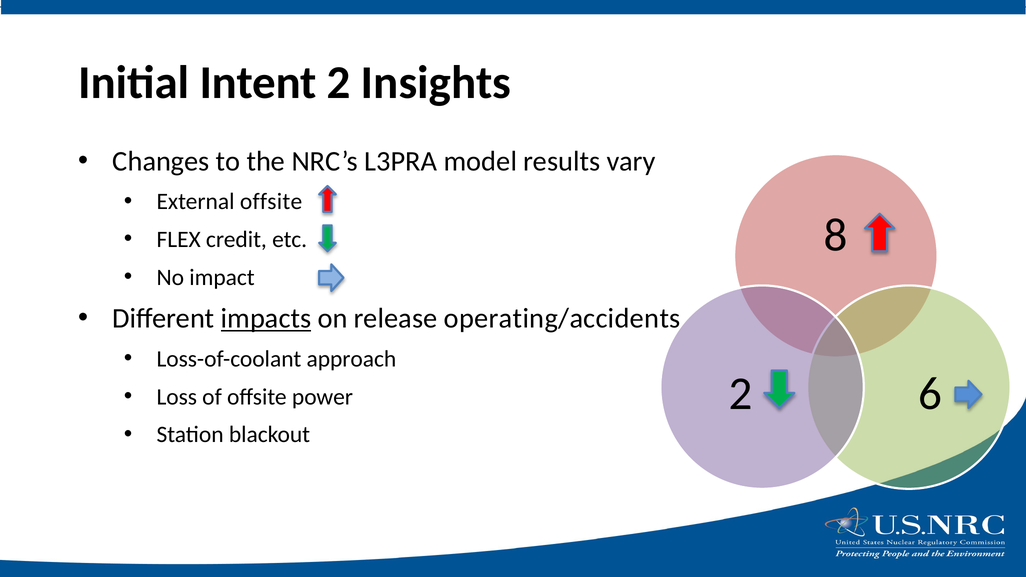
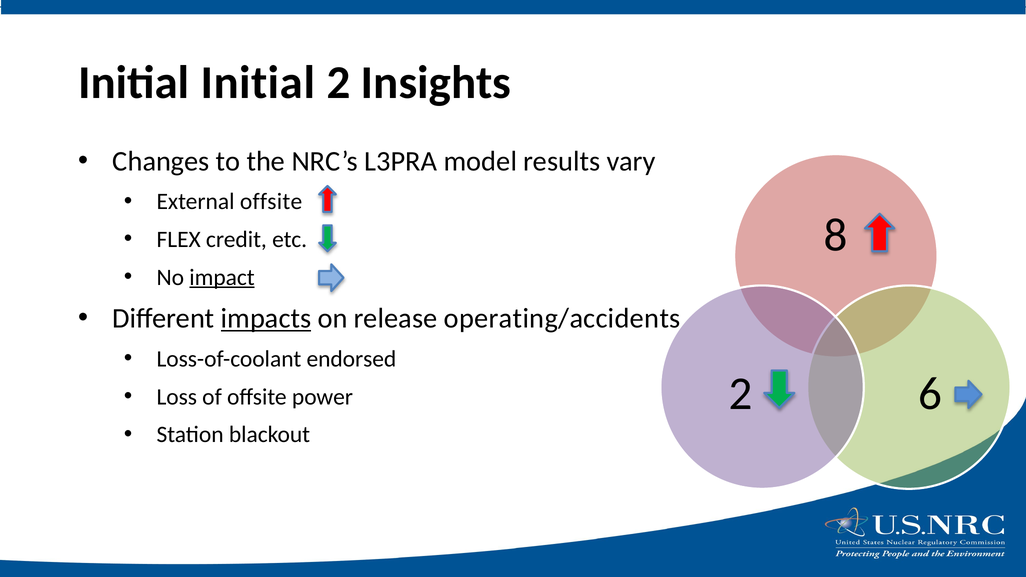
Initial Intent: Intent -> Initial (258, 83)
impact underline: none -> present (222, 277)
approach: approach -> endorsed (351, 359)
